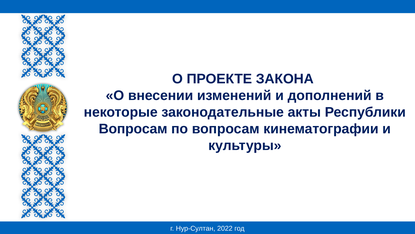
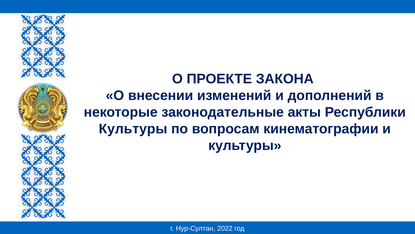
Вопросам: Вопросам -> Культуры (133, 129)
